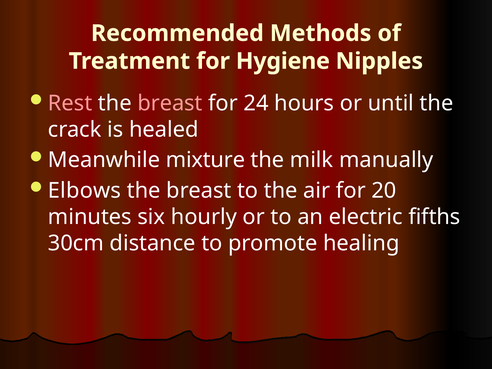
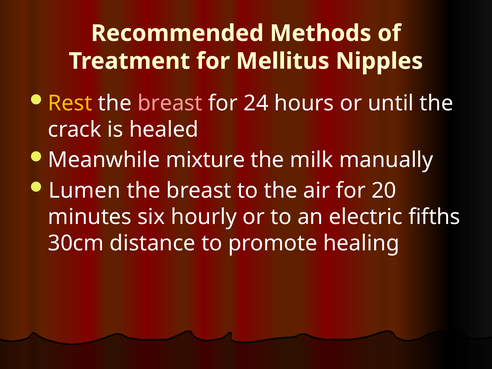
Hygiene: Hygiene -> Mellitus (283, 61)
Rest colour: pink -> yellow (70, 103)
Elbows: Elbows -> Lumen (84, 191)
